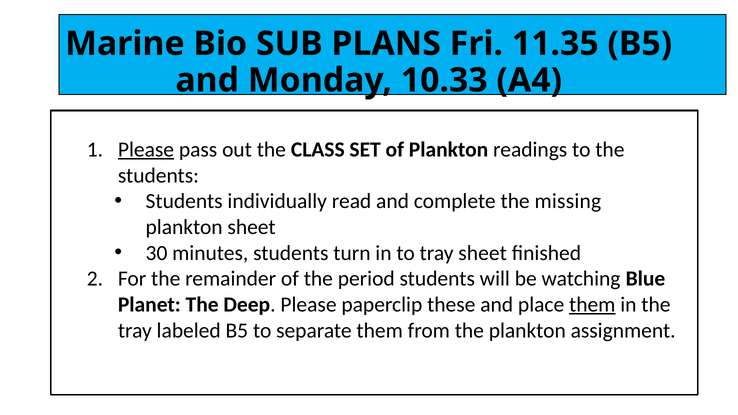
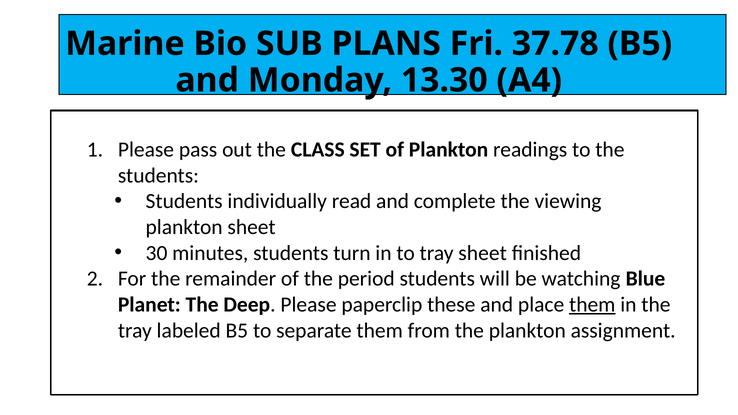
11.35: 11.35 -> 37.78 (555, 44)
10.33: 10.33 -> 13.30 (444, 80)
Please underline: present -> none (146, 150)
missing: missing -> viewing (568, 201)
